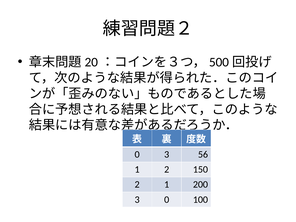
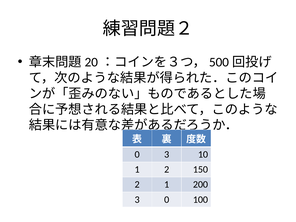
56: 56 -> 10 (203, 155)
